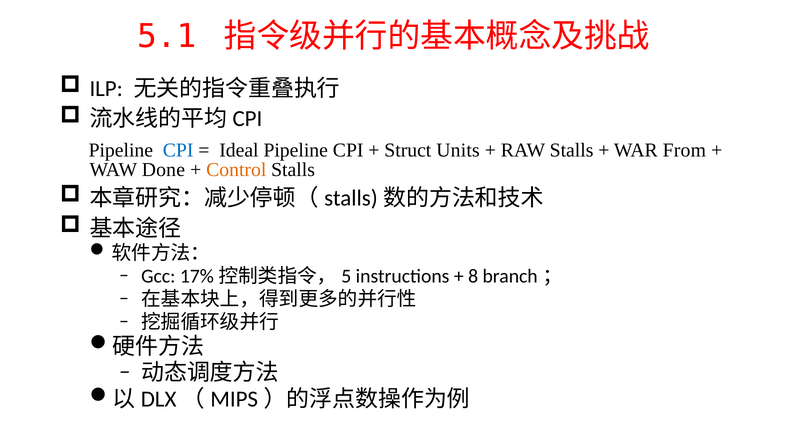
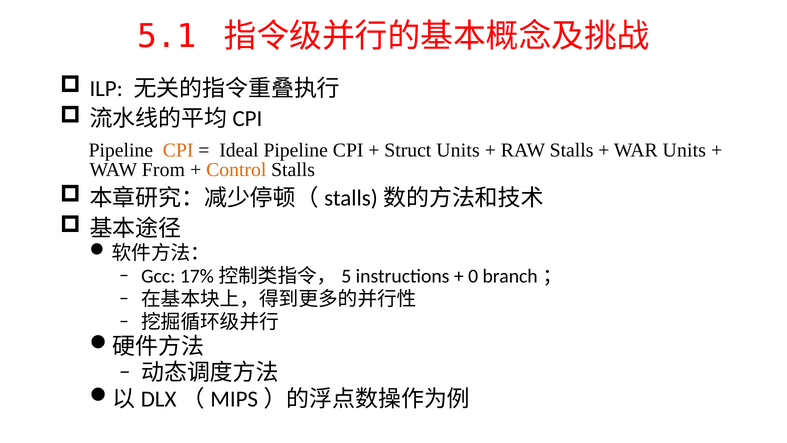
CPI colour: blue -> orange (178, 150)
WAR From: From -> Units (684, 150)
Done: Done -> From (163, 170)
8: 8 -> 0 (473, 276)
